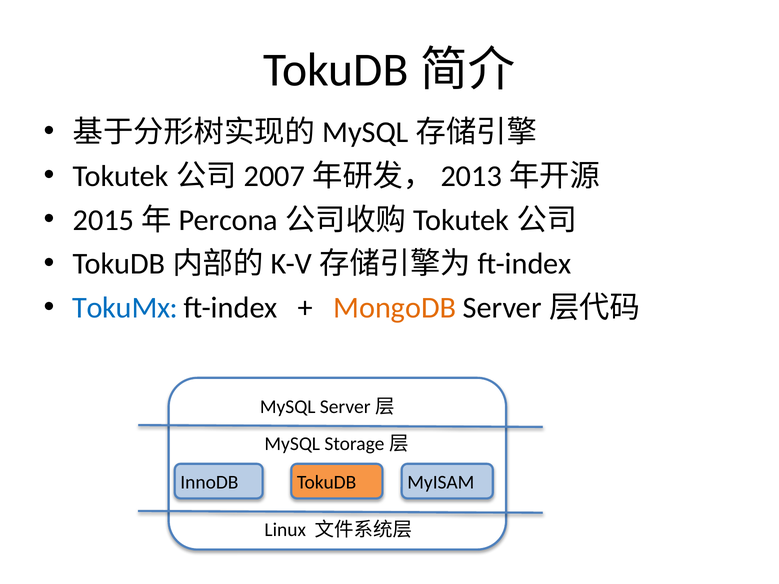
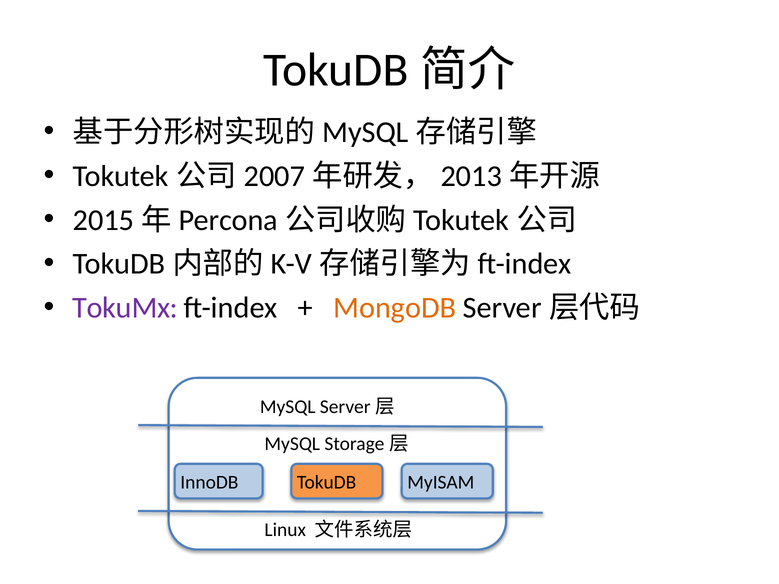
TokuMx colour: blue -> purple (125, 308)
